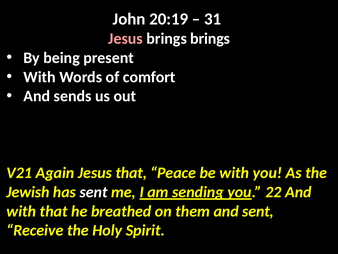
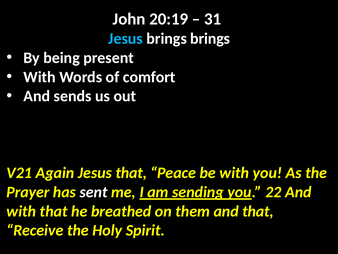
Jesus colour: pink -> light blue (125, 39)
Jewish: Jewish -> Prayer (28, 192)
and sent: sent -> that (258, 211)
